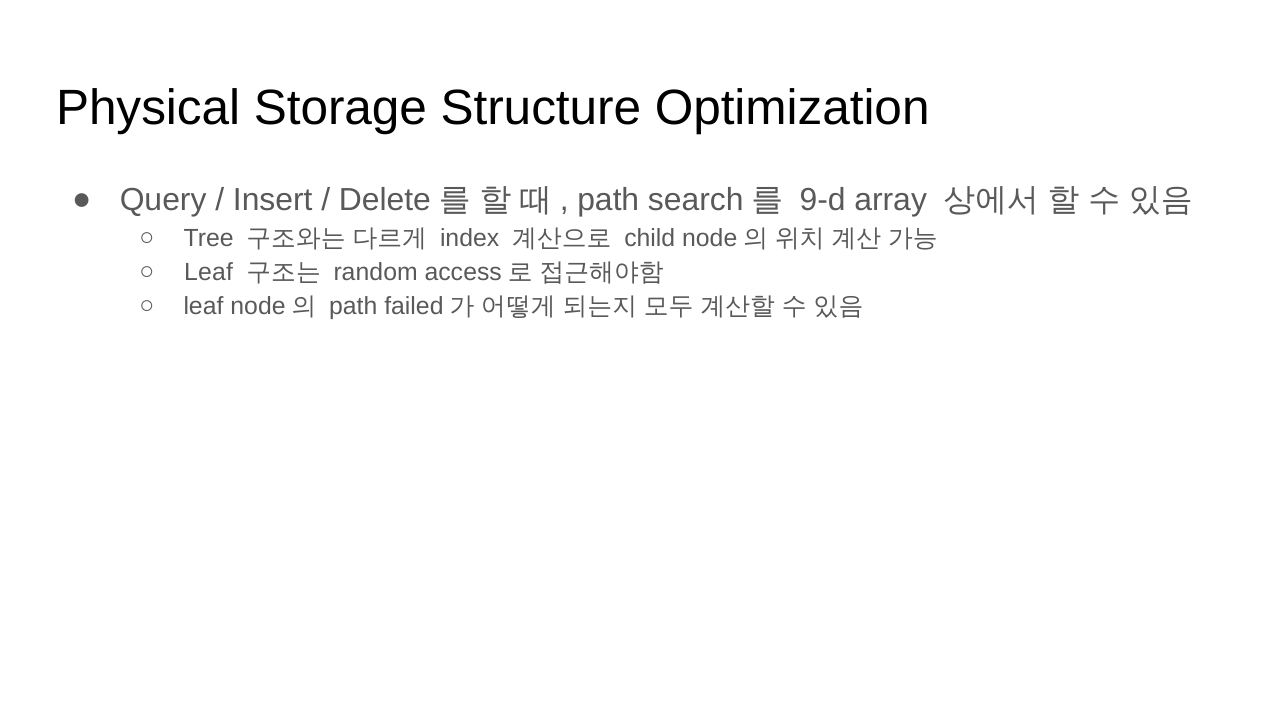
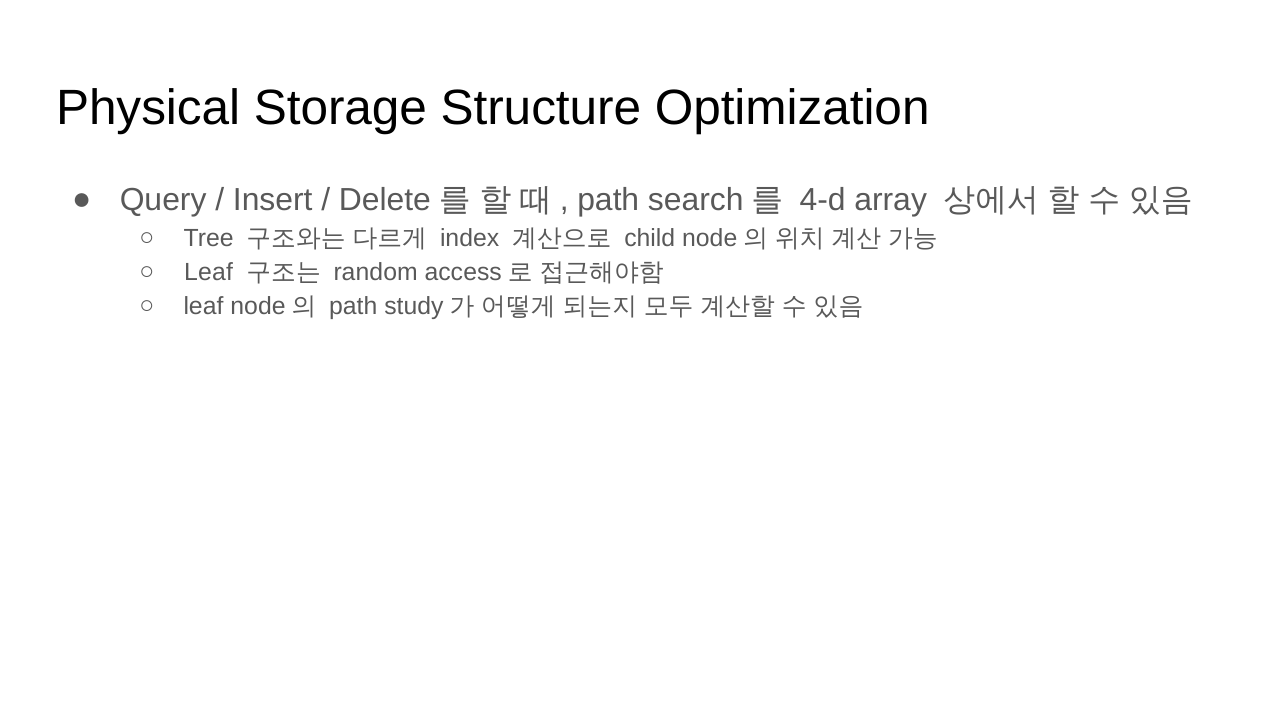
9-d: 9-d -> 4-d (823, 200)
failed: failed -> study (414, 307)
